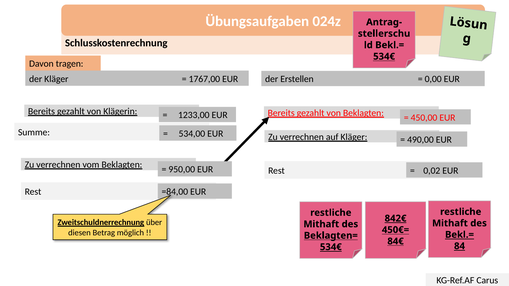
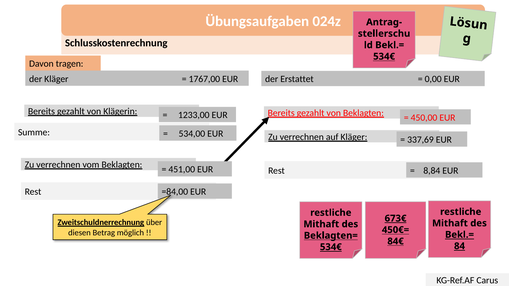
Erstellen: Erstellen -> Erstattet (297, 79)
490,00: 490,00 -> 337,69 (420, 140)
950,00: 950,00 -> 451,00 (182, 170)
0,02: 0,02 -> 8,84 (432, 171)
842€: 842€ -> 673€ (396, 219)
